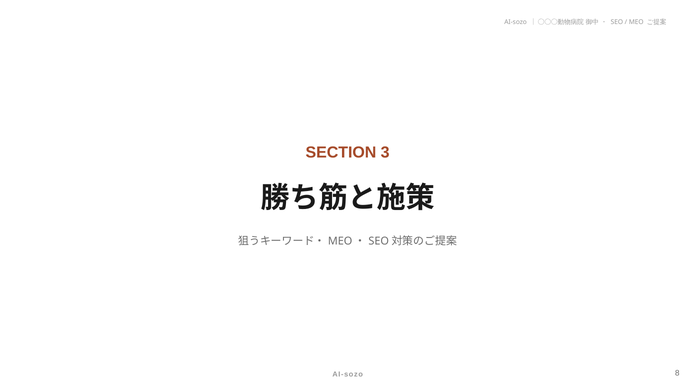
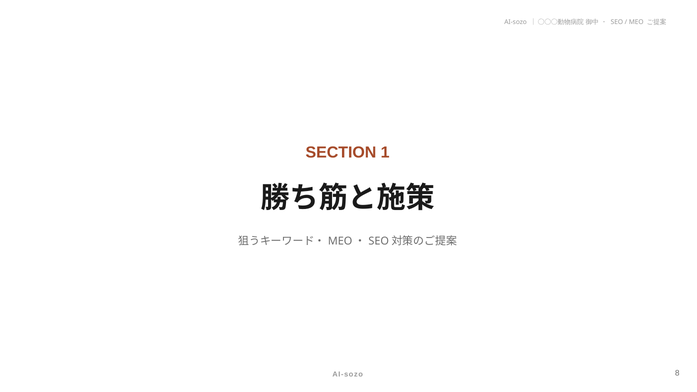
3: 3 -> 1 (385, 153)
